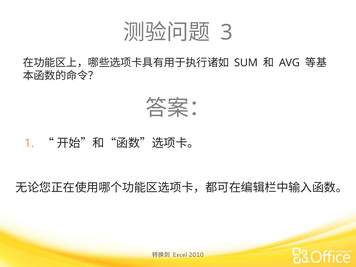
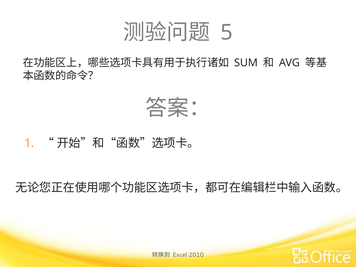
3: 3 -> 5 (227, 33)
